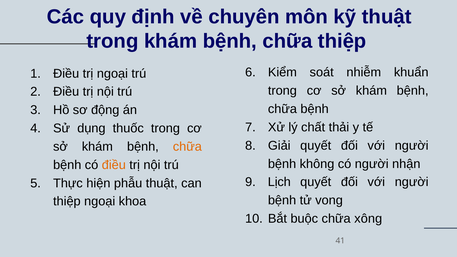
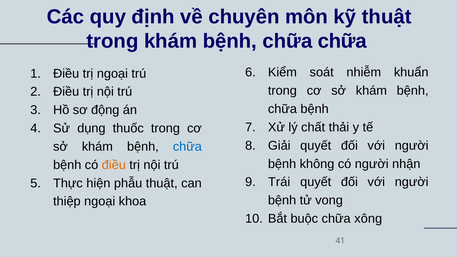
chữa thiệp: thiệp -> chữa (342, 41)
chữa colour: orange -> blue (187, 147)
Lịch: Lịch -> Trái (279, 182)
